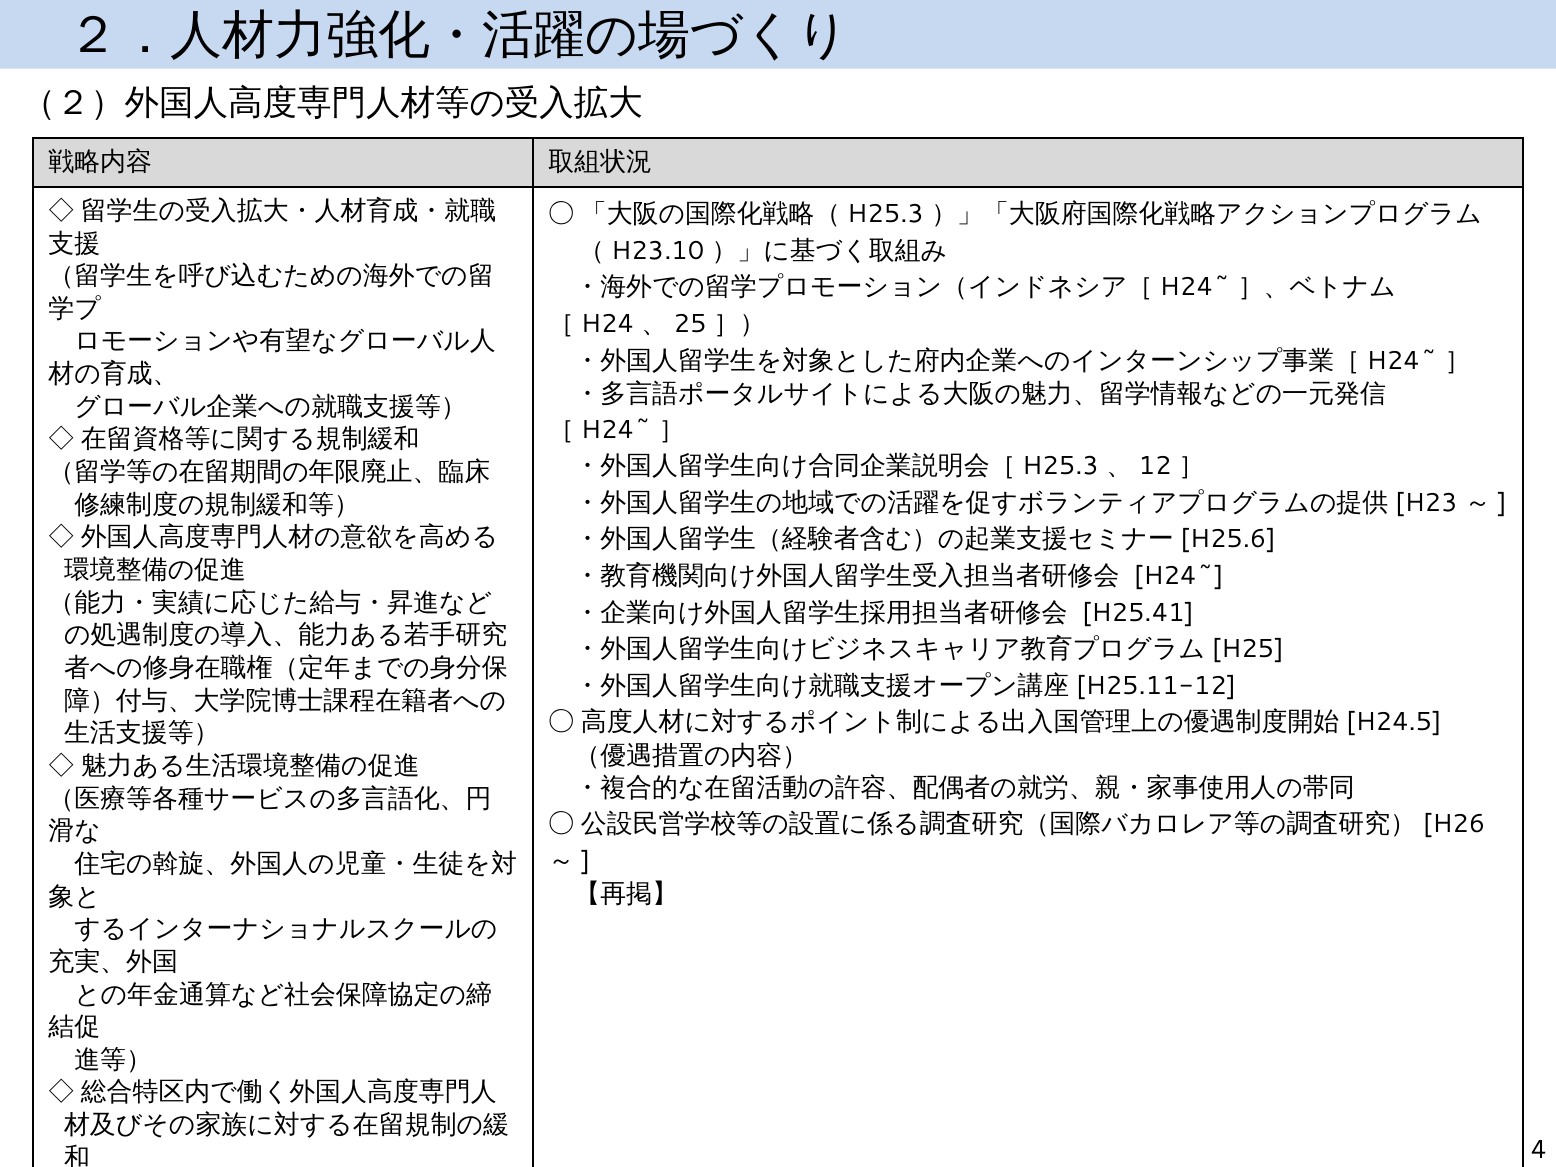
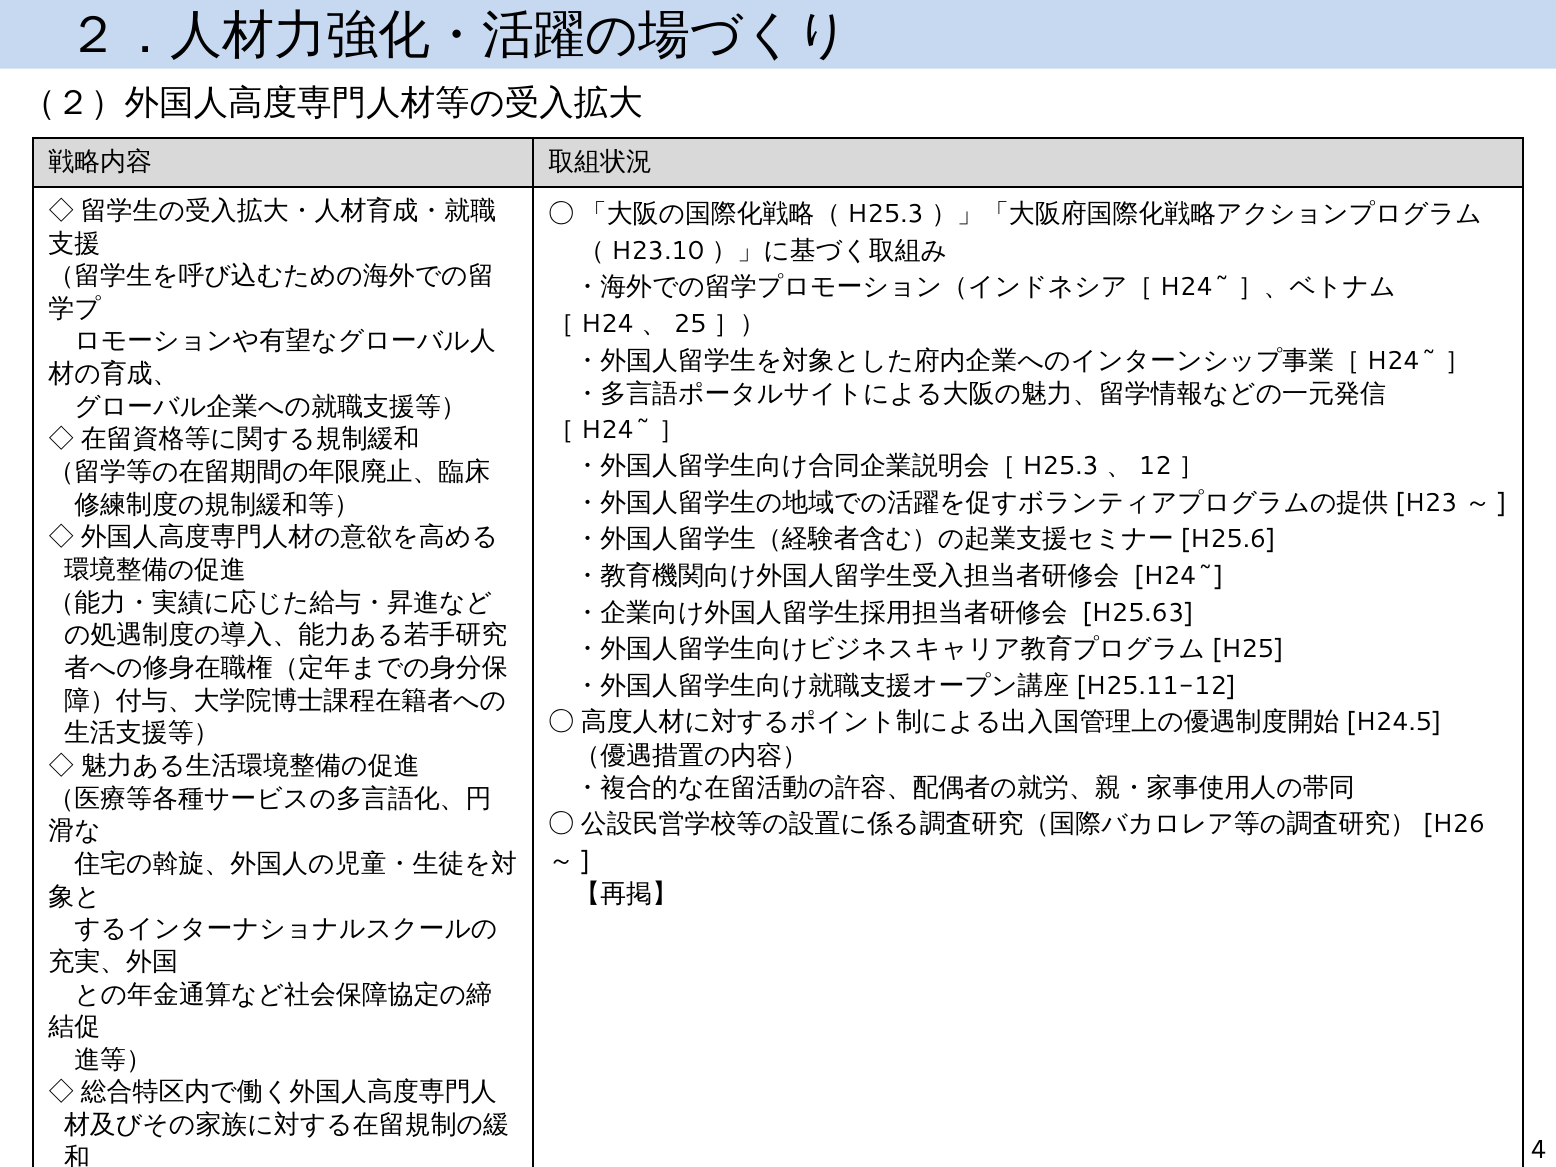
H25.41: H25.41 -> H25.63 (1138, 613)
